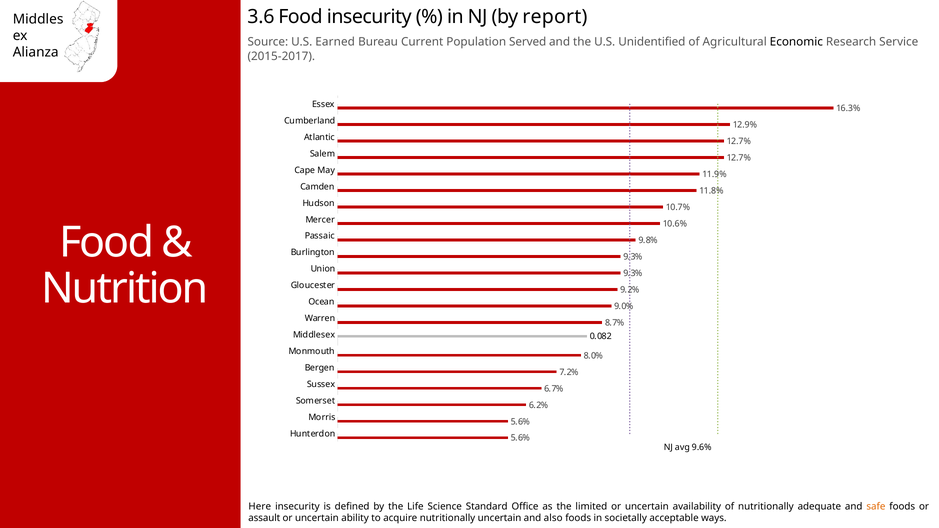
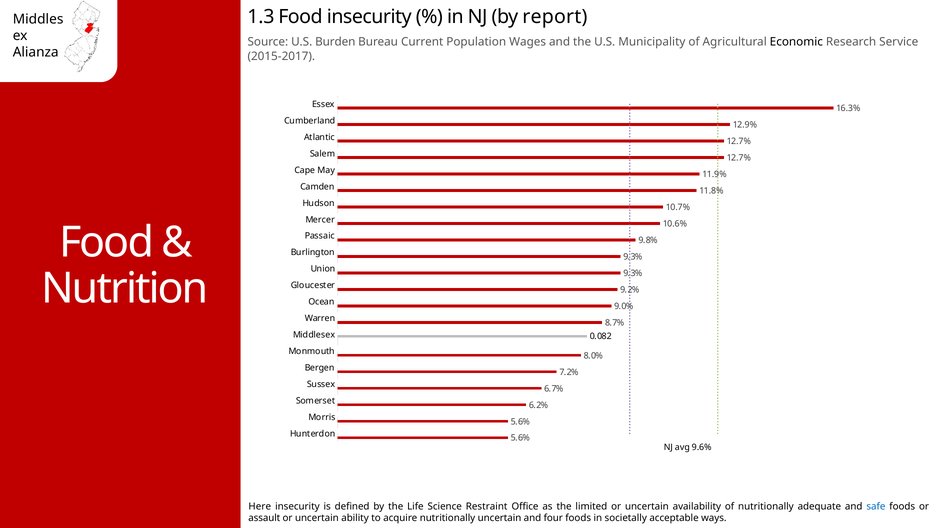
3.6: 3.6 -> 1.3 (261, 17)
Earned: Earned -> Burden (335, 42)
Served: Served -> Wages (528, 42)
Unidentified: Unidentified -> Municipality (652, 42)
Standard: Standard -> Restraint (487, 506)
safe colour: orange -> blue (876, 506)
also: also -> four (553, 518)
